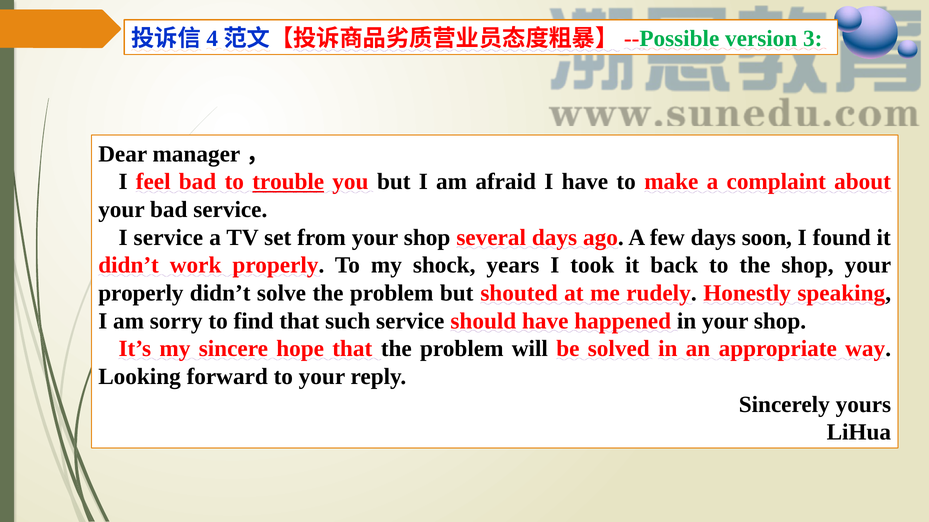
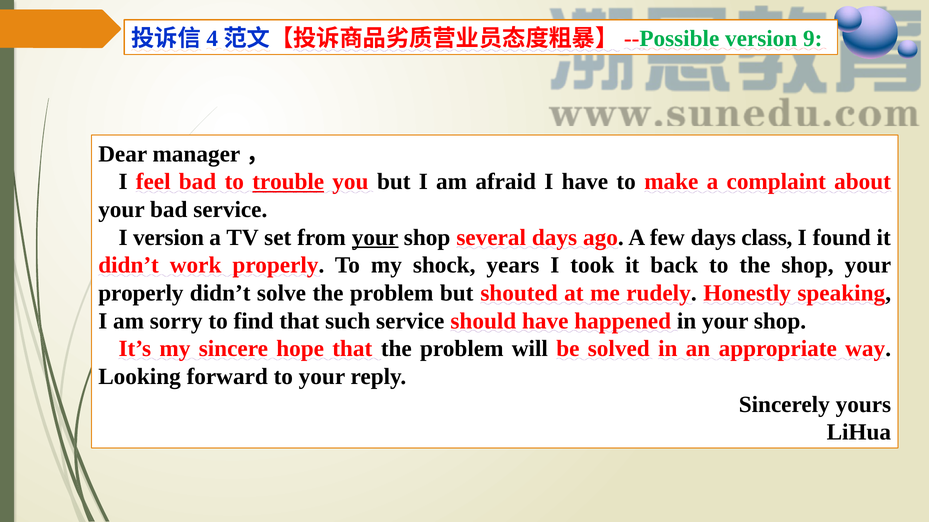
3: 3 -> 9 (813, 39)
I service: service -> version (169, 238)
your underline: none -> present (375, 238)
soon: soon -> class (767, 238)
